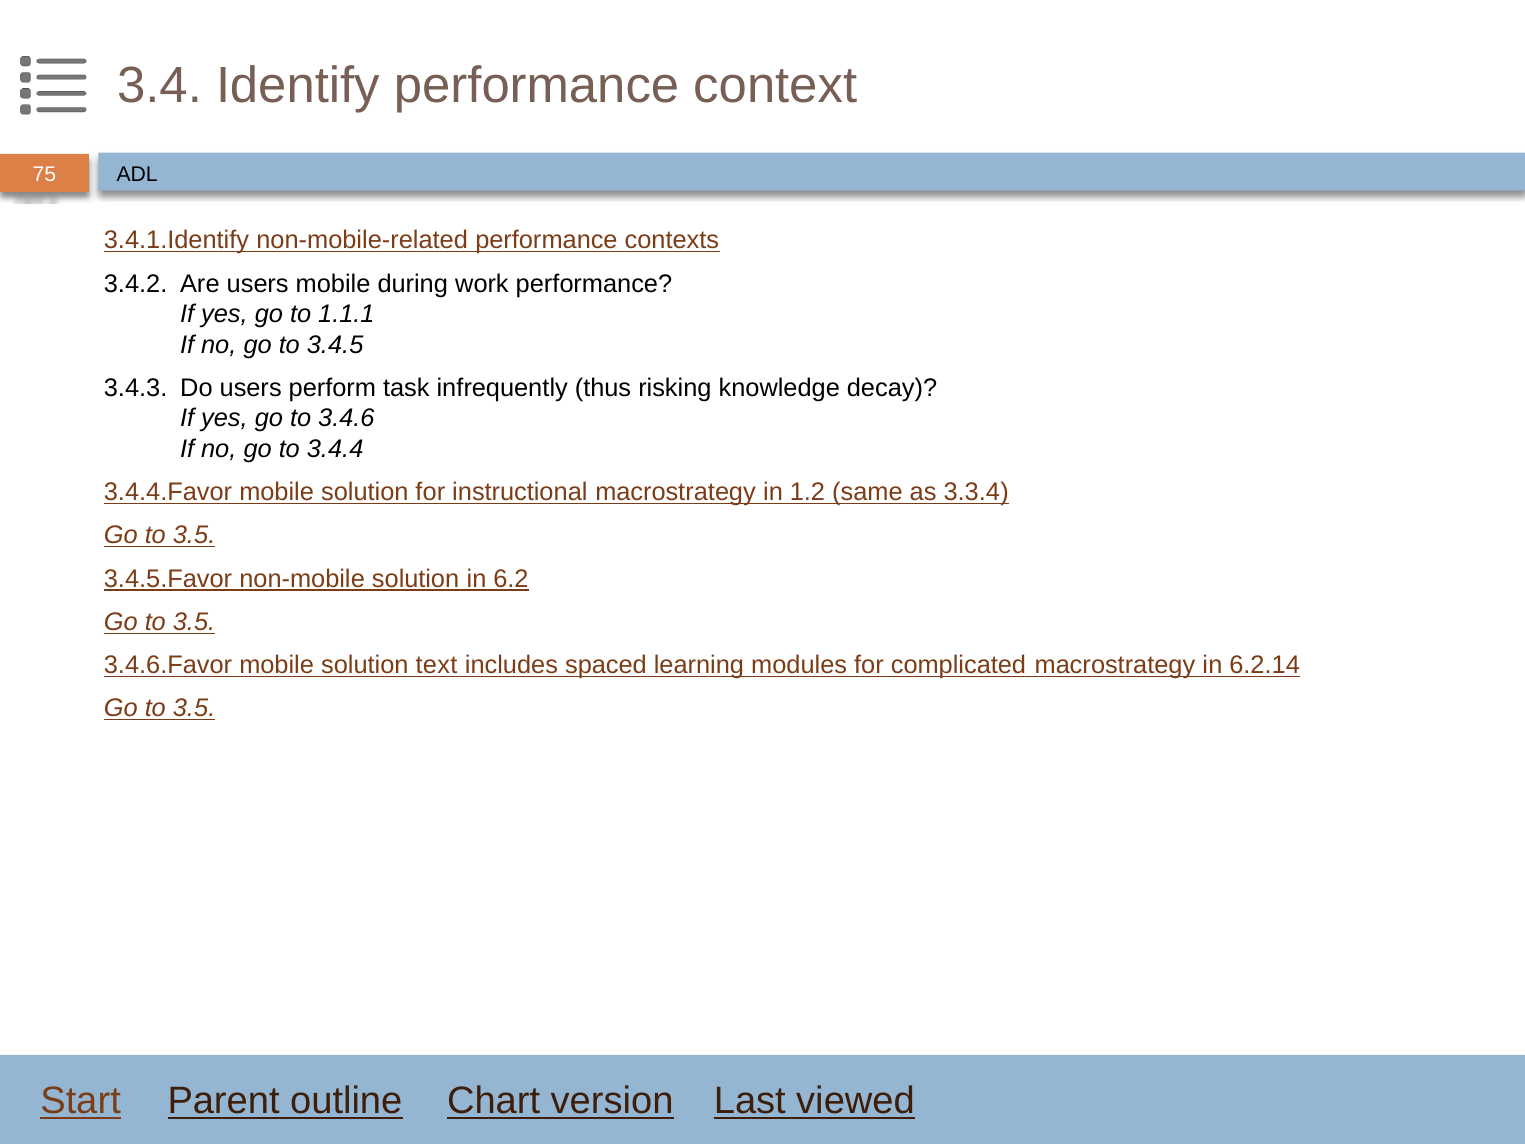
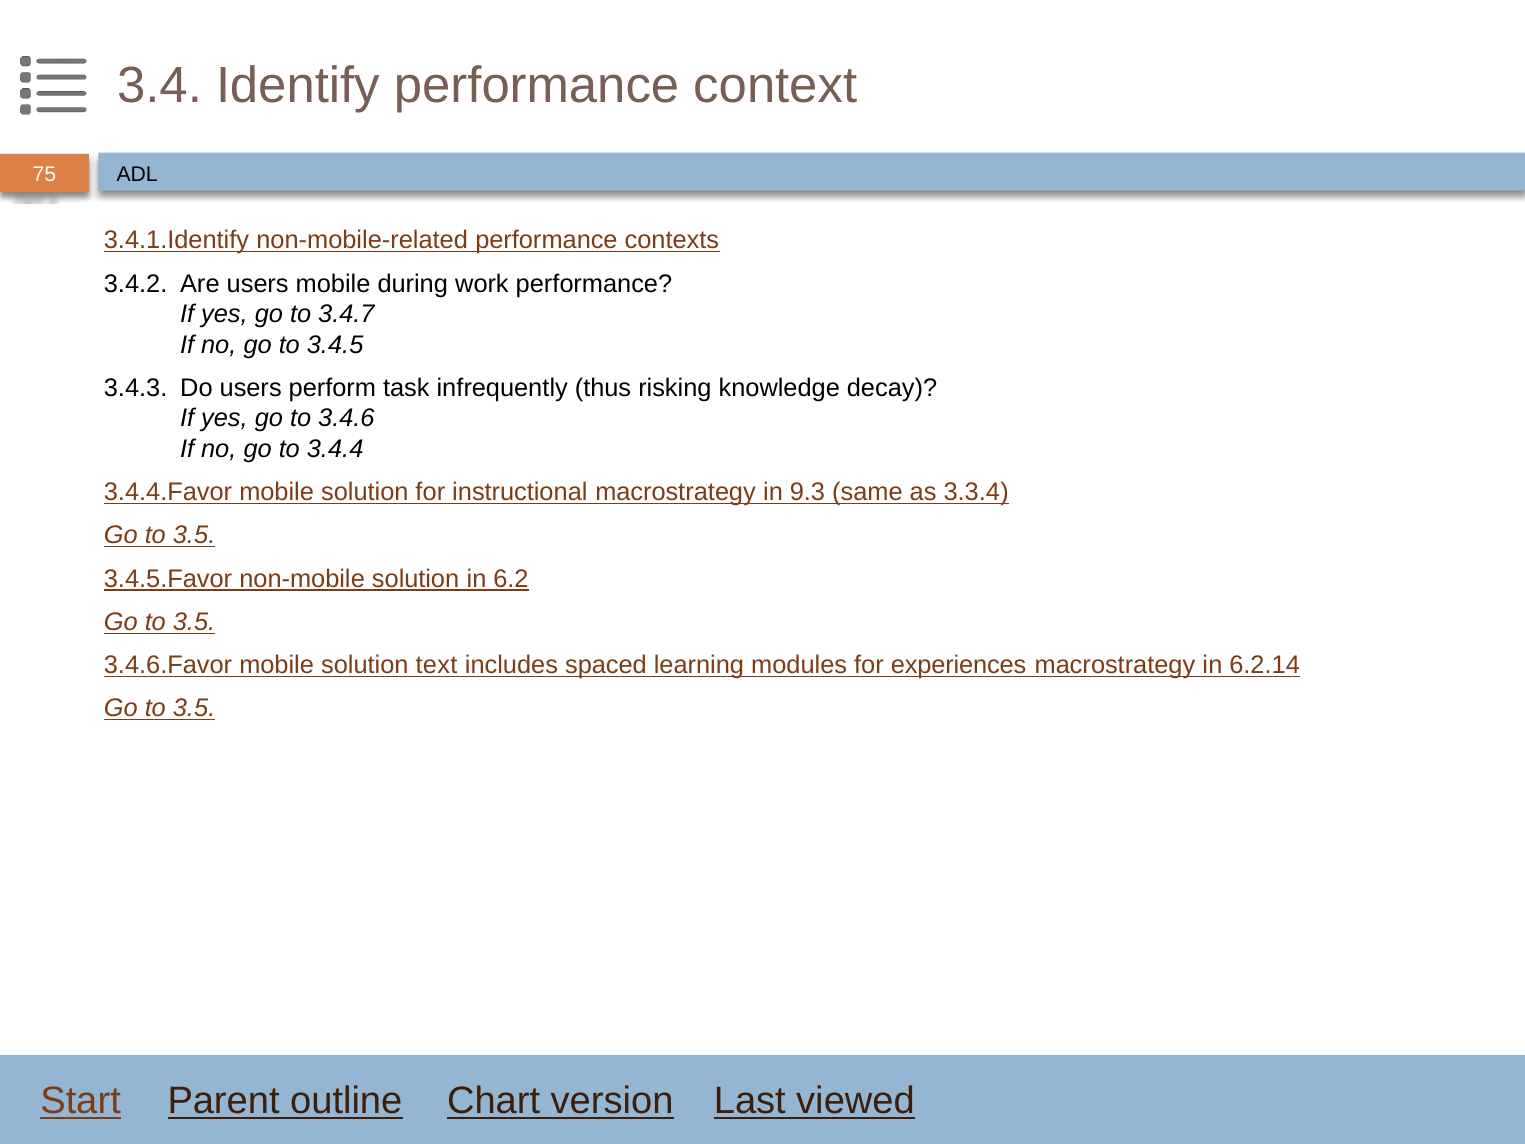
1.1.1: 1.1.1 -> 3.4.7 (346, 314)
1.2: 1.2 -> 9.3 (807, 492)
complicated: complicated -> experiences (959, 665)
